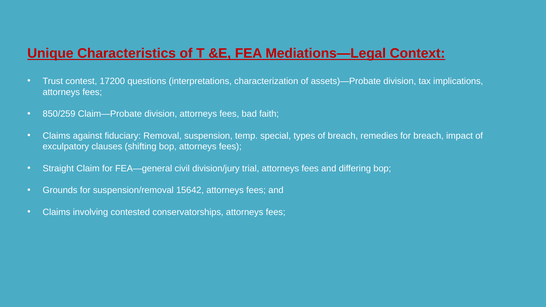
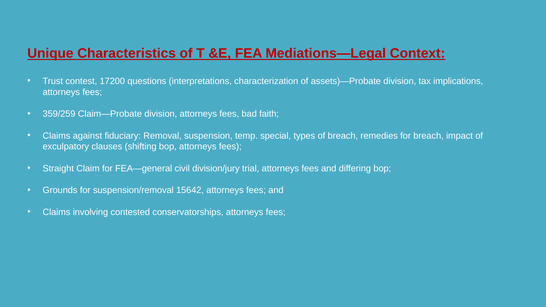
850/259: 850/259 -> 359/259 (59, 114)
